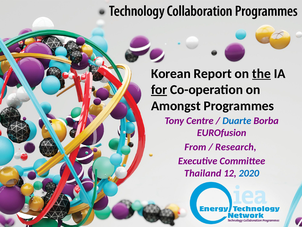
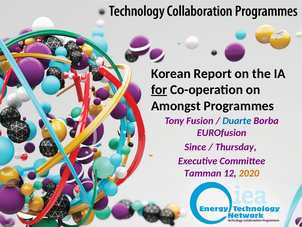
the underline: present -> none (261, 73)
Centre: Centre -> Fusion (200, 121)
From: From -> Since (195, 147)
Research: Research -> Thursday (236, 147)
Thailand: Thailand -> Tamman (203, 173)
2020 colour: blue -> orange (249, 173)
